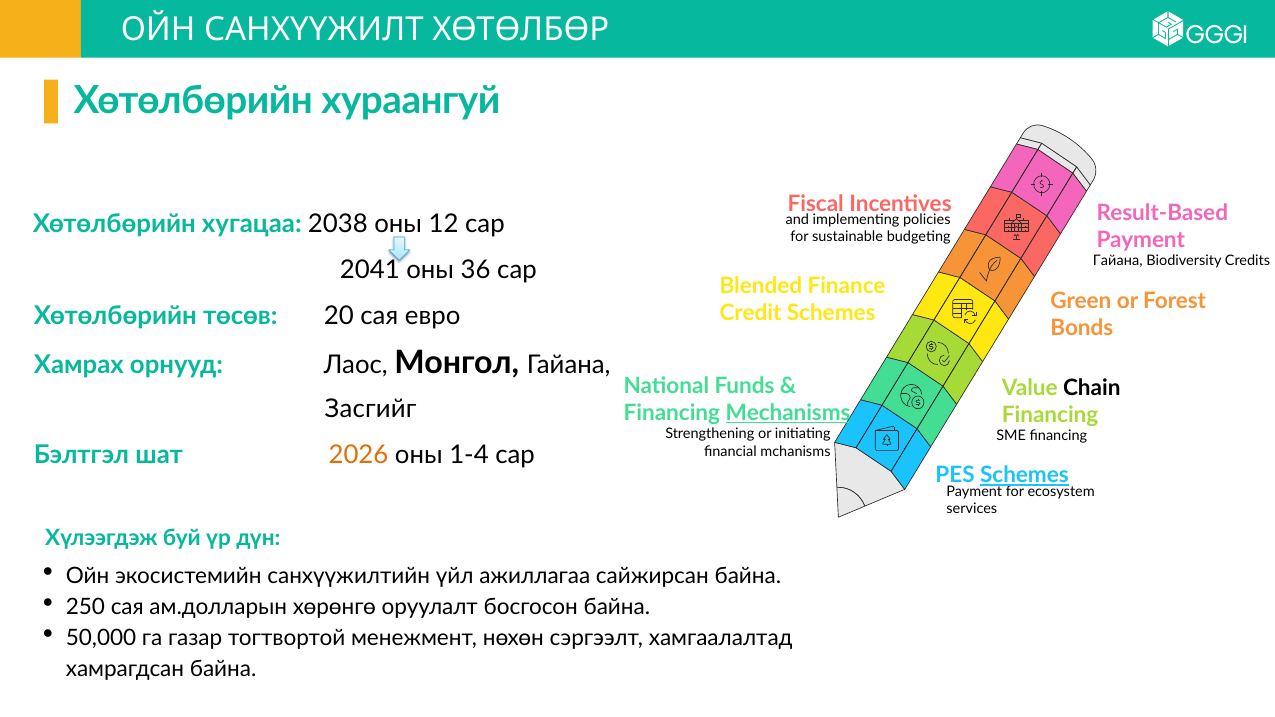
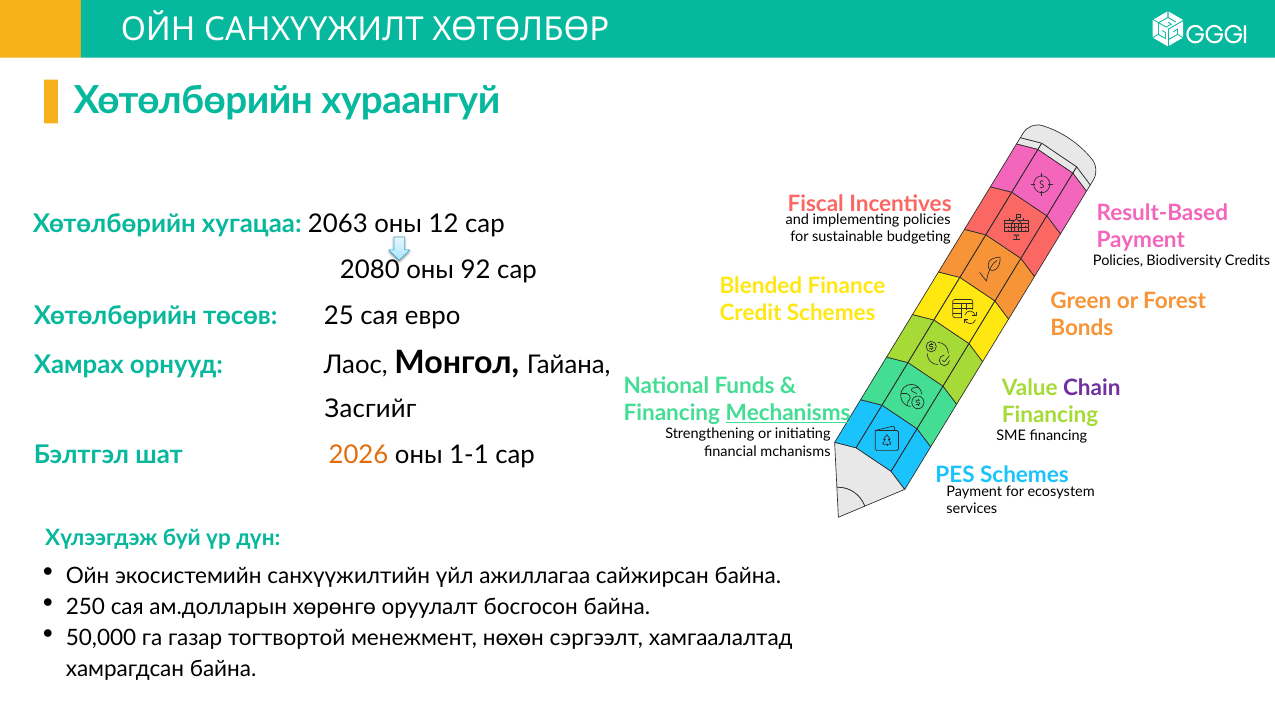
2038: 2038 -> 2063 (338, 224)
Гайана: Гайана -> Policies (1118, 261)
2041: 2041 -> 2080 (370, 270)
36: 36 -> 92 (476, 270)
20: 20 -> 25 (339, 316)
Chain colour: black -> purple (1092, 388)
1-4: 1-4 -> 1-1 (469, 455)
Schemes underline: present -> none (1024, 476)
